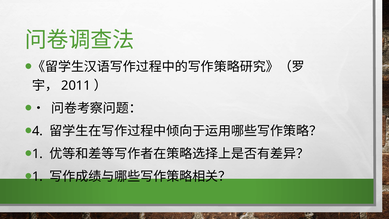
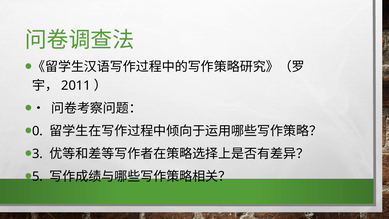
4: 4 -> 0 (38, 131)
1: 1 -> 3 (38, 154)
1: 1 -> 5 (38, 176)
